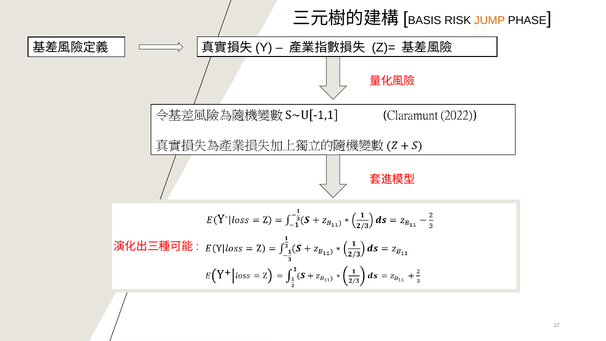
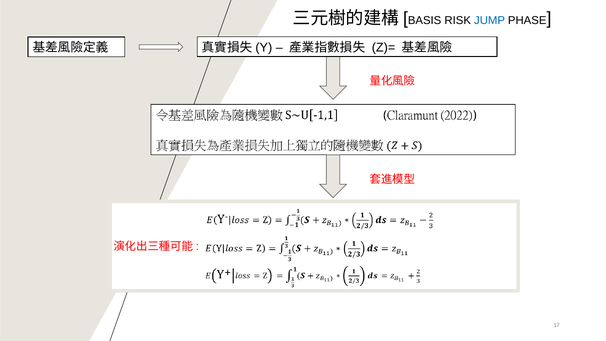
JUMP colour: orange -> blue (490, 21)
